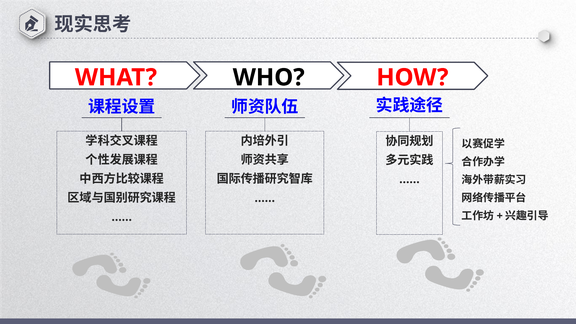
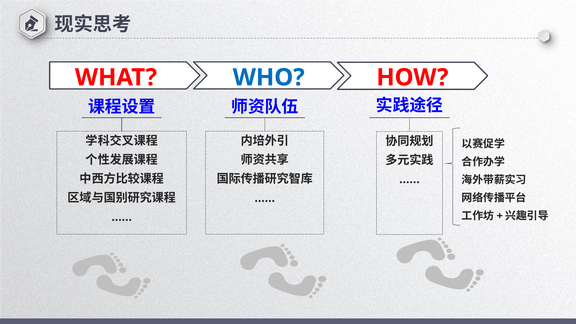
WHO colour: black -> blue (269, 77)
